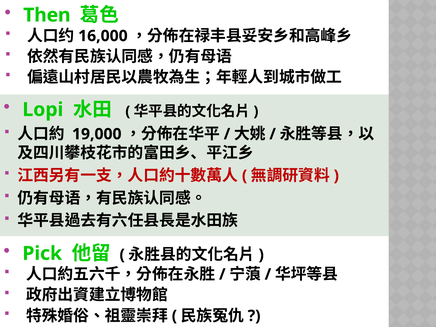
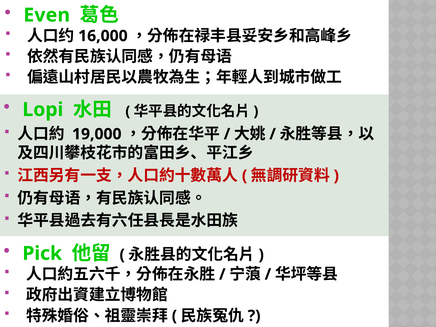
Then: Then -> Even (47, 15)
